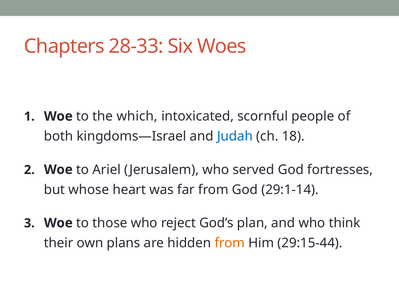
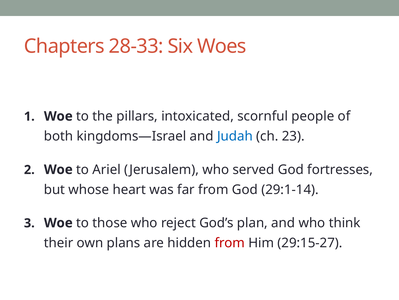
which: which -> pillars (137, 116)
18: 18 -> 23 (293, 136)
from colour: orange -> red (230, 242)
29:15-44: 29:15-44 -> 29:15-27 (310, 242)
